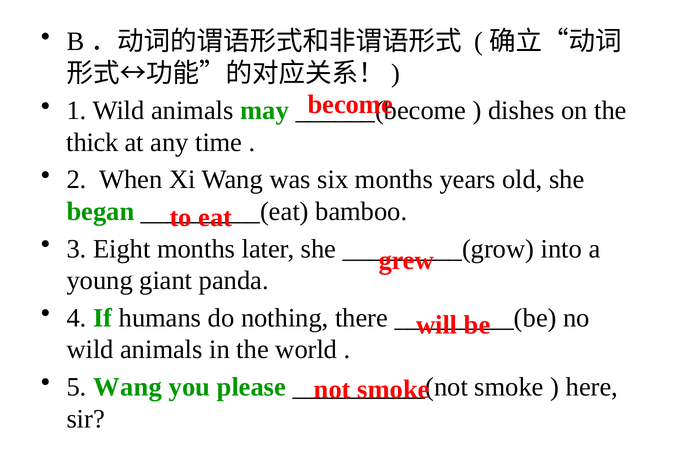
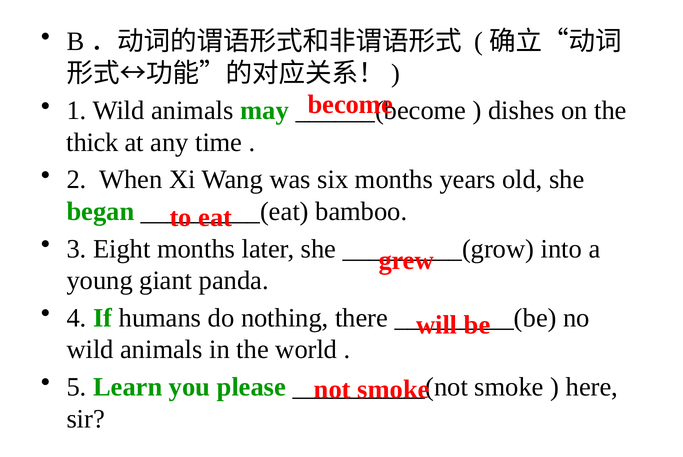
5 Wang: Wang -> Learn (128, 387)
